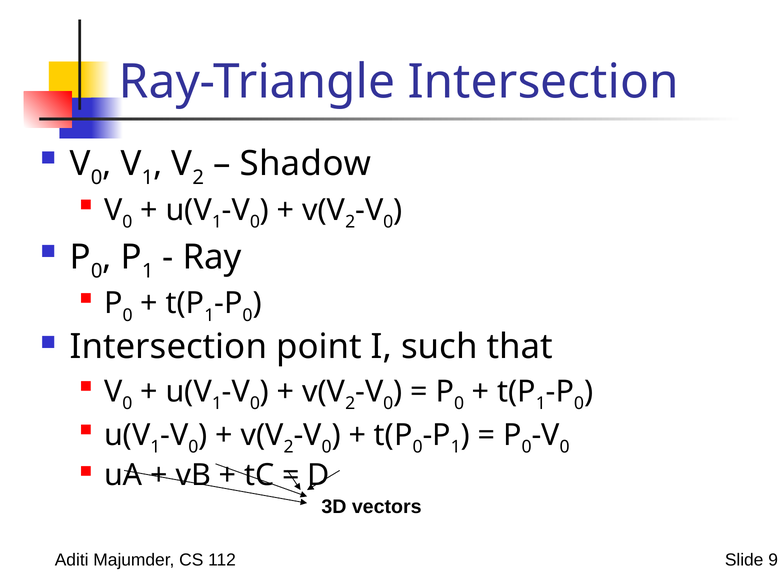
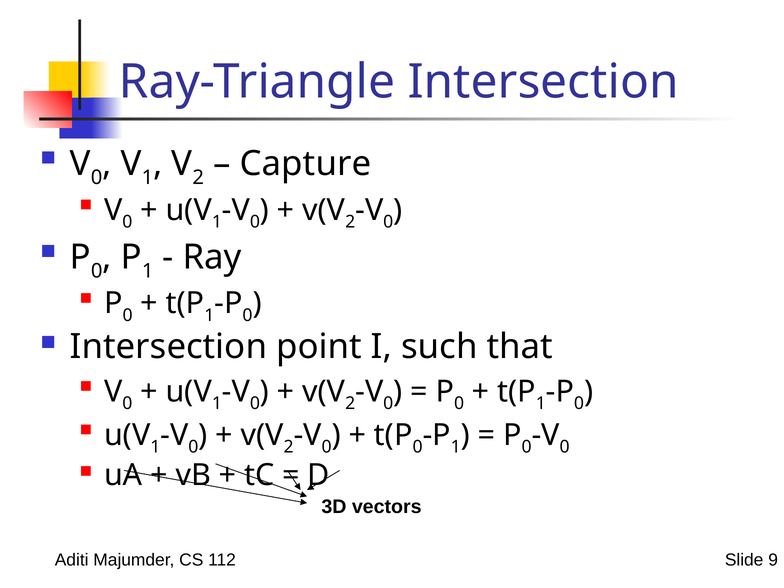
Shadow: Shadow -> Capture (306, 164)
